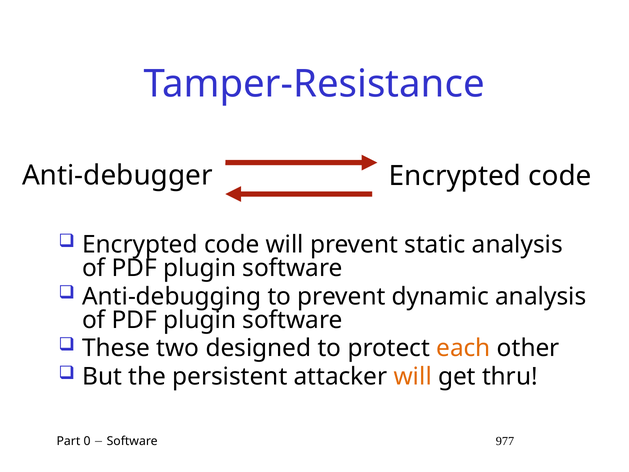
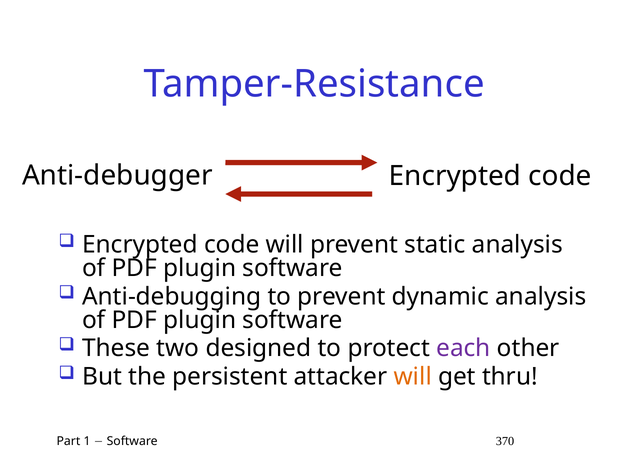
each colour: orange -> purple (463, 348)
0: 0 -> 1 (87, 441)
977: 977 -> 370 (505, 441)
